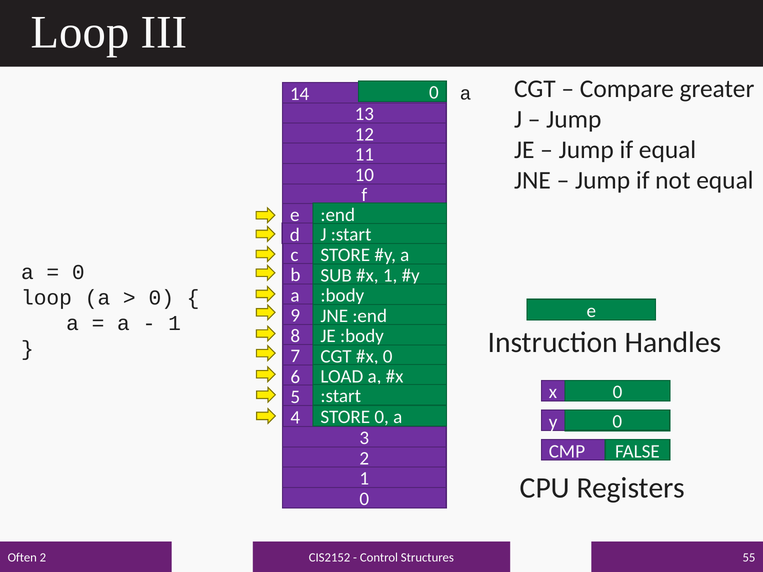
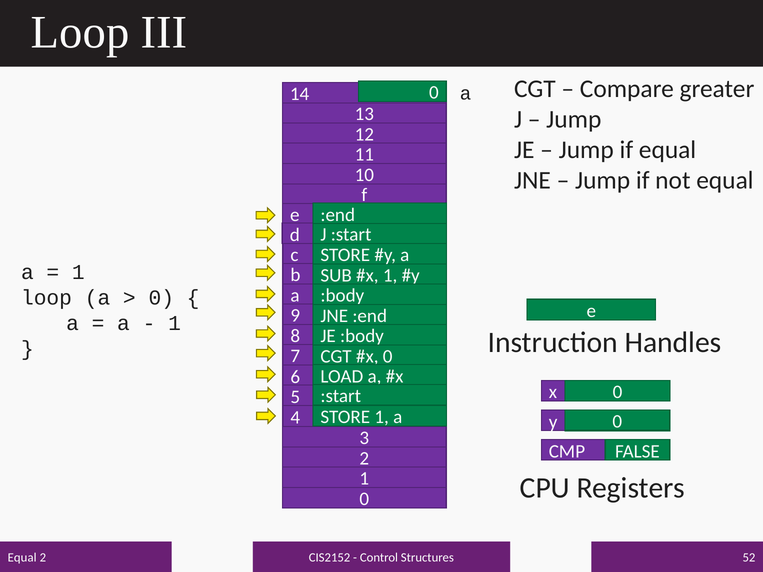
0: 0 -> 1 (78, 272)
0: 0 -> 1 (382, 417)
55: 55 -> 52 (749, 558)
Often: Often -> Equal (22, 558)
